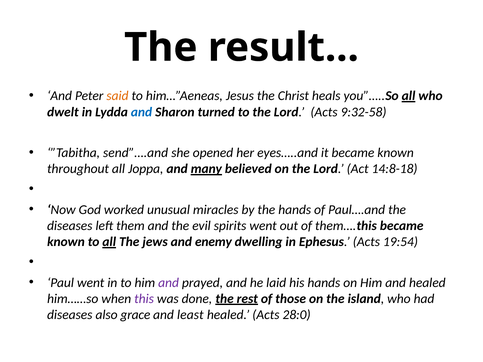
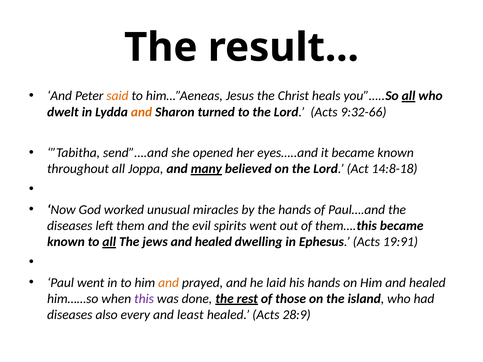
and colour: blue -> orange (142, 112)
9:32-58: 9:32-58 -> 9:32-66 (364, 112)
jews and enemy: enemy -> healed (213, 242)
19:54: 19:54 -> 19:91 (400, 242)
and colour: purple -> orange (169, 283)
grace: grace -> every (135, 315)
28:0: 28:0 -> 28:9 (297, 315)
